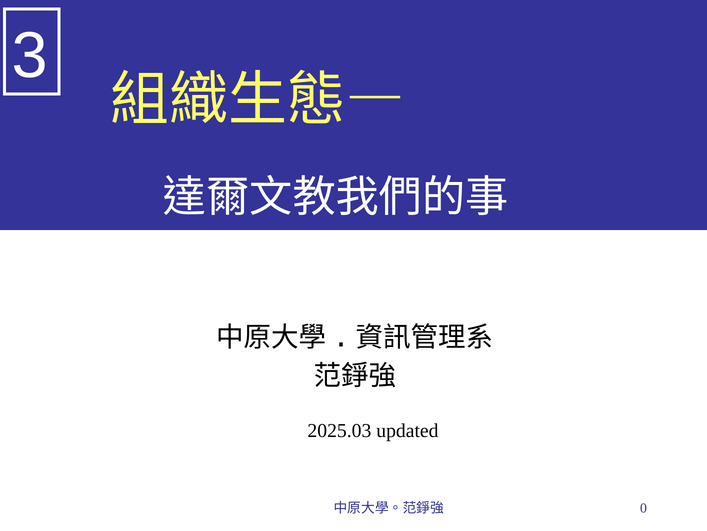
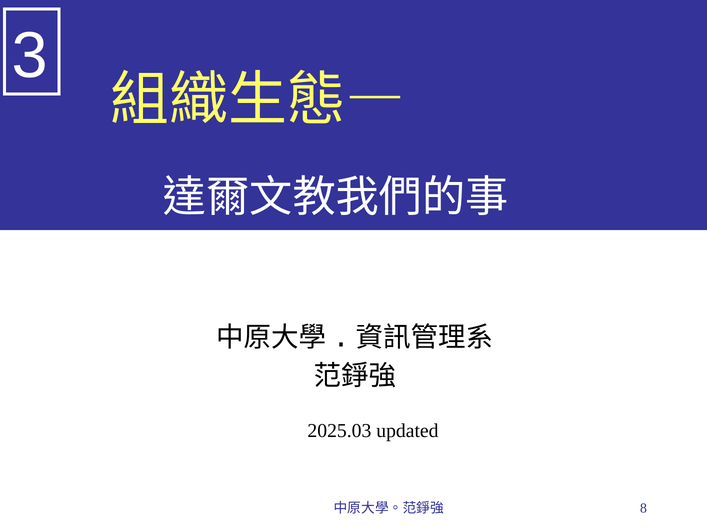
0: 0 -> 8 (643, 508)
